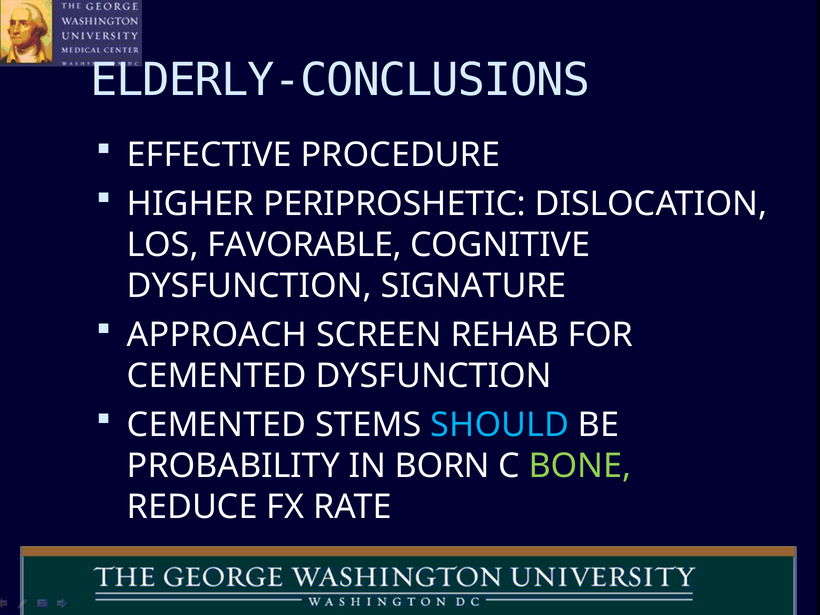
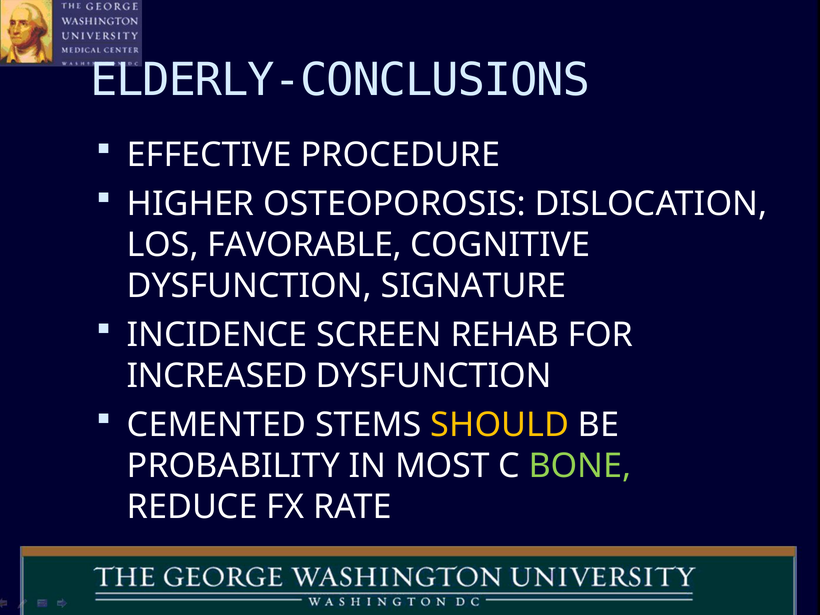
PERIPROSHETIC: PERIPROSHETIC -> OSTEOPOROSIS (395, 204)
APPROACH: APPROACH -> INCIDENCE (217, 335)
CEMENTED: CEMENTED -> INCREASED (217, 376)
SHOULD colour: light blue -> yellow (500, 425)
BORN: BORN -> MOST (442, 466)
